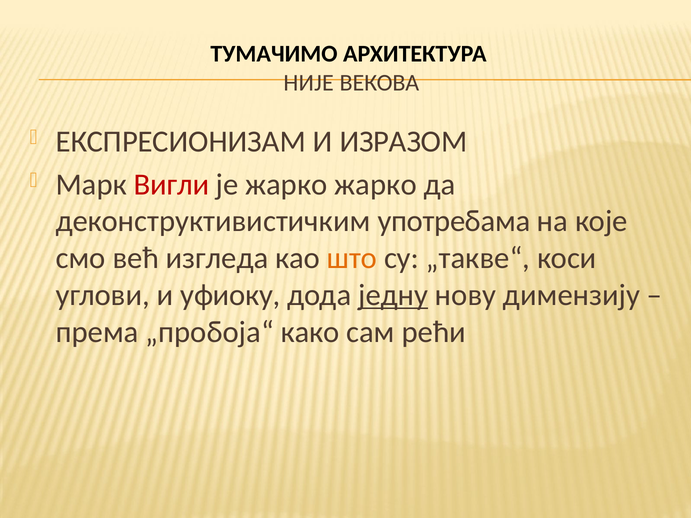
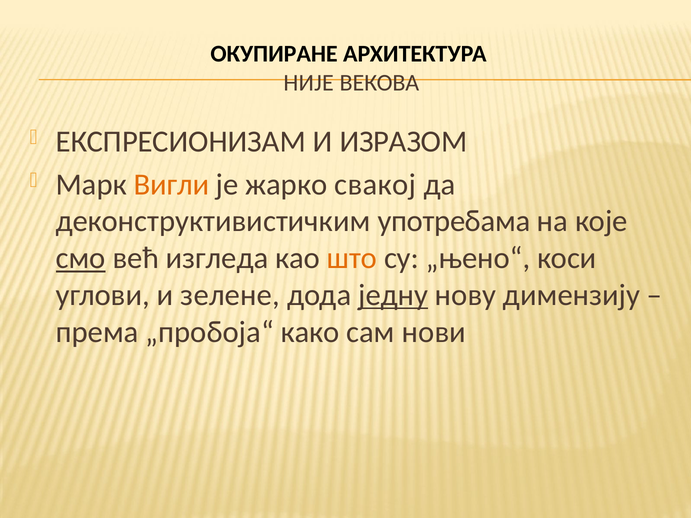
ТУМАЧИМО: ТУМАЧИМО -> ОКУПИРАНЕ (274, 54)
Вигли colour: red -> orange (172, 184)
жарко жарко: жарко -> свакој (375, 184)
смо underline: none -> present (81, 258)
„такве“: „такве“ -> „њено“ (478, 258)
уфиоку: уфиоку -> зелене (230, 295)
рећи: рећи -> нови (434, 332)
